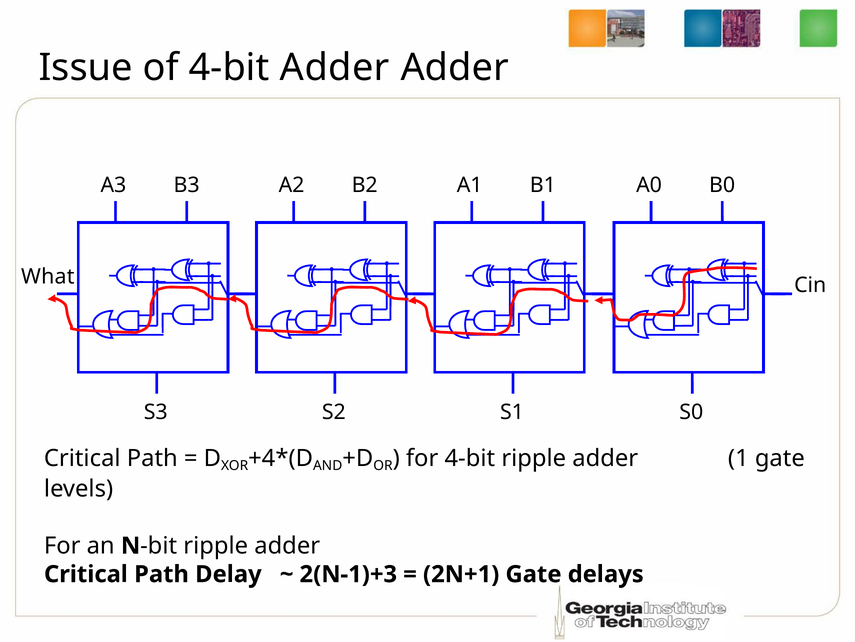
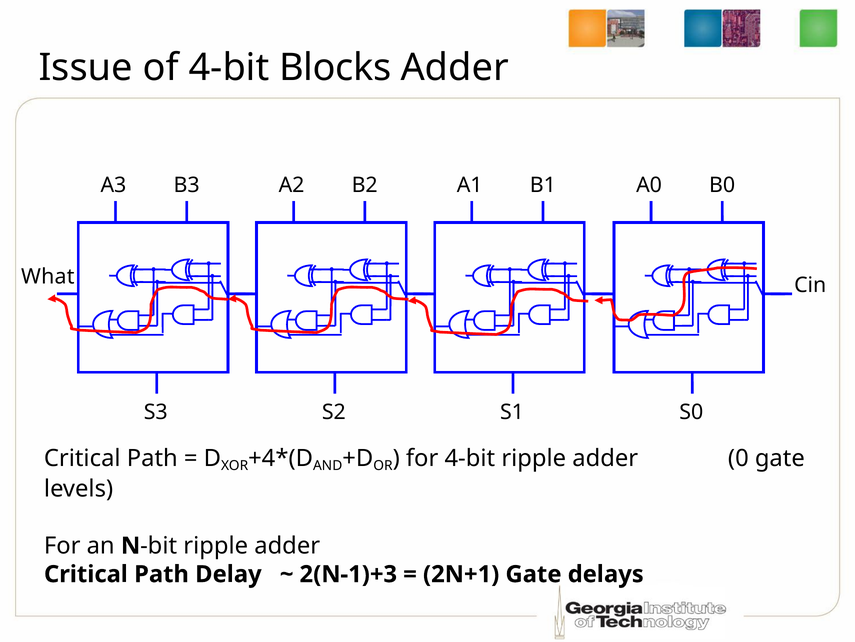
4-bit Adder: Adder -> Blocks (335, 68)
1: 1 -> 0 (738, 458)
